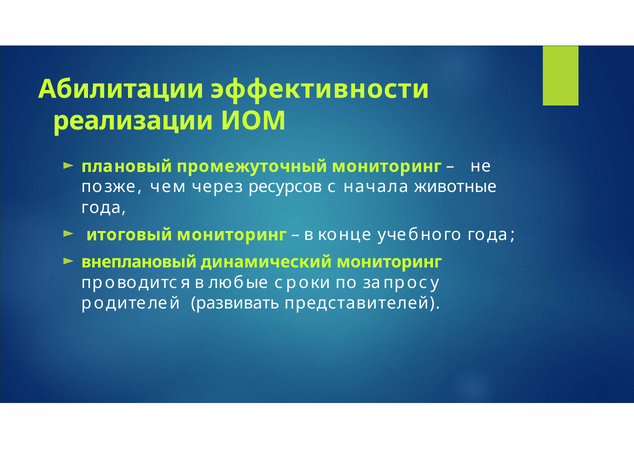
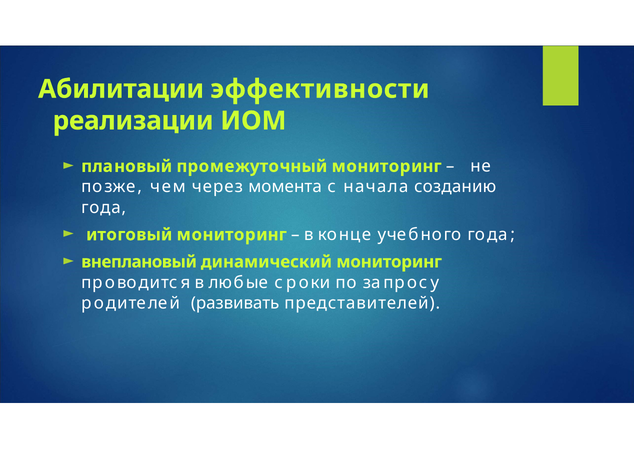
ресурсов: ресурсов -> момента (285, 187)
животные: животные -> созданию (455, 187)
